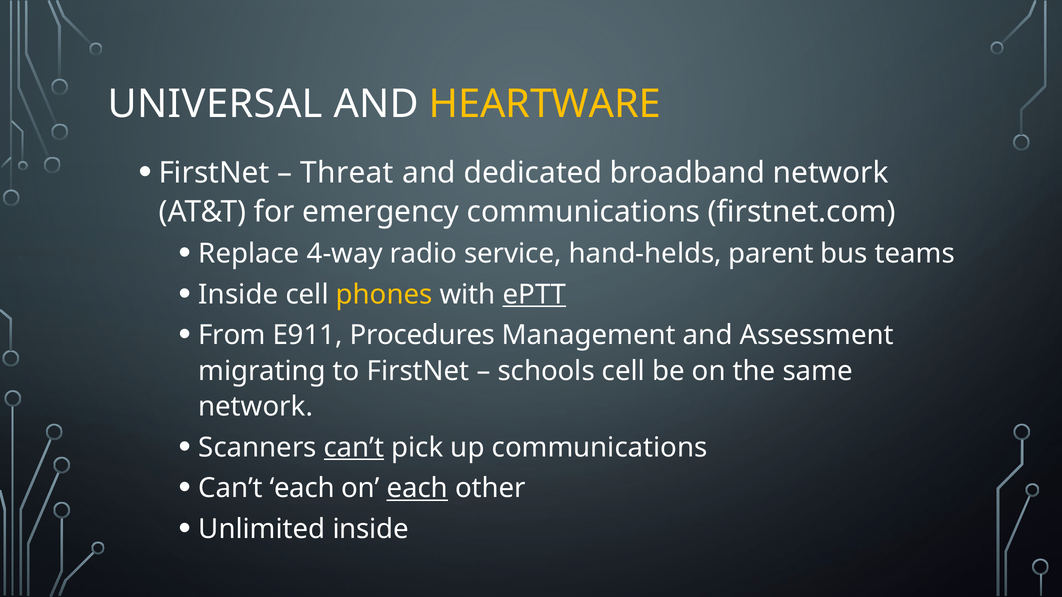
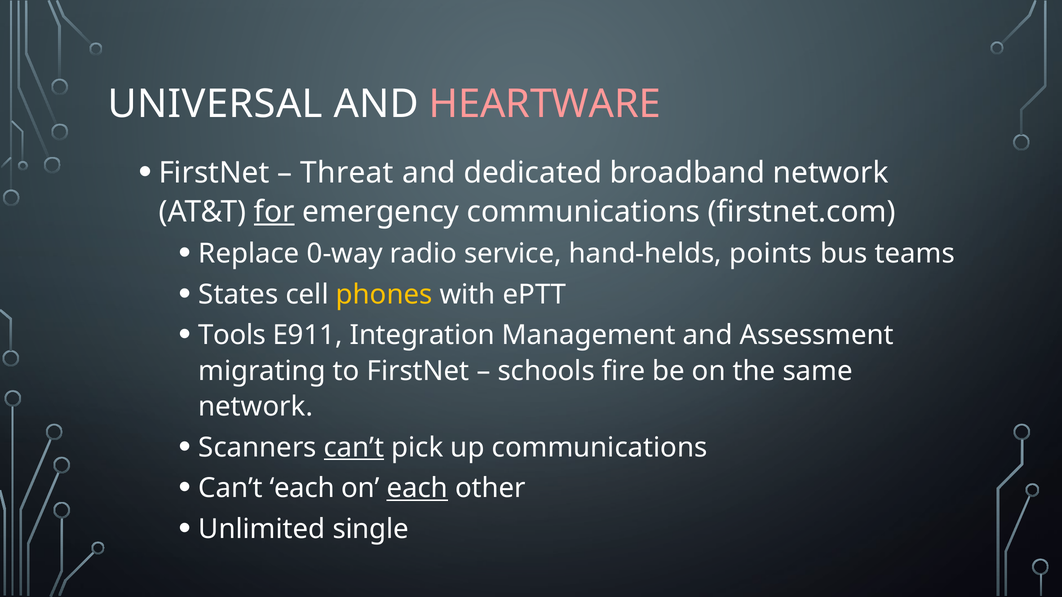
HEARTWARE colour: yellow -> pink (545, 104)
for underline: none -> present (274, 212)
4-way: 4-way -> 0-way (345, 254)
parent: parent -> points (771, 254)
Inside: Inside -> States (238, 295)
ePTT underline: present -> none (534, 295)
From: From -> Tools (232, 335)
Procedures: Procedures -> Integration (422, 335)
schools cell: cell -> fire (624, 371)
Unlimited inside: inside -> single (371, 529)
